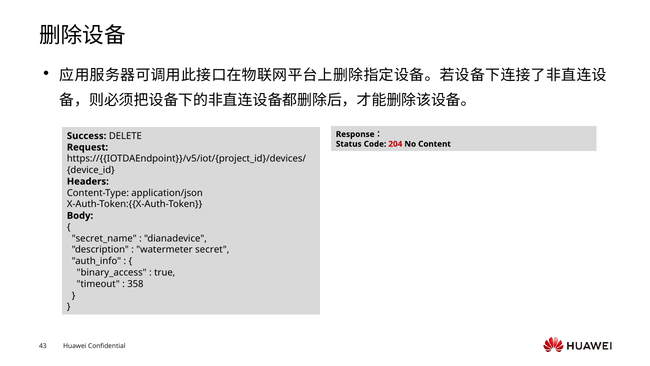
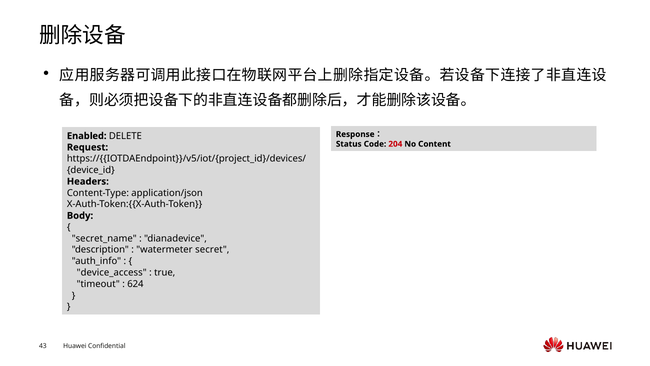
Success: Success -> Enabled (87, 136)
binary_access: binary_access -> device_access (112, 272)
358: 358 -> 624 (135, 284)
